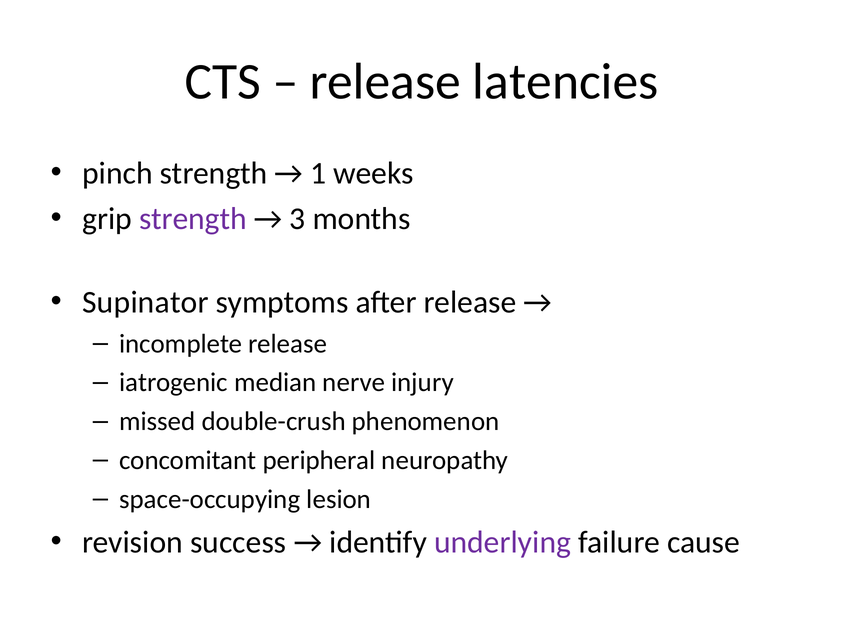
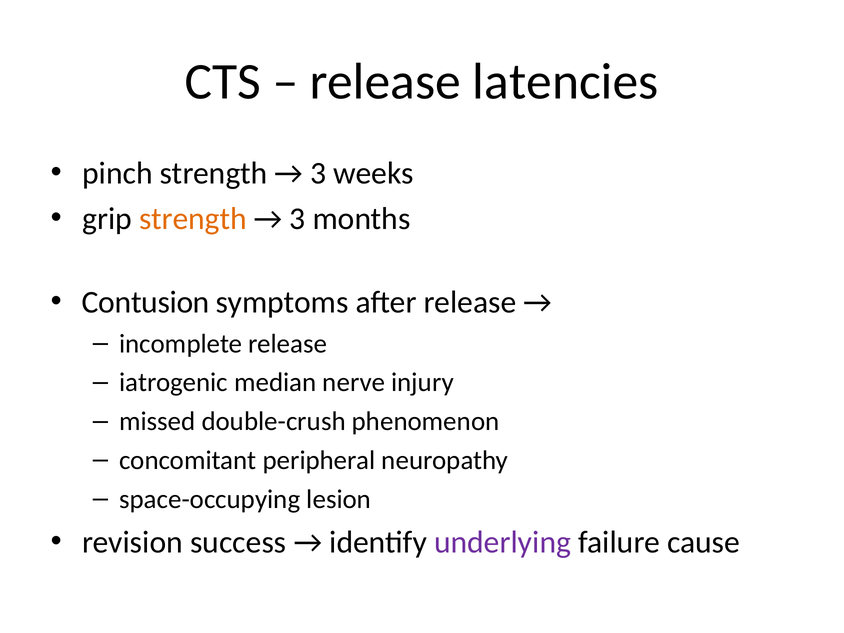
1: 1 -> 3 (318, 173)
strength colour: purple -> orange (193, 219)
Supinator: Supinator -> Contusion (146, 302)
